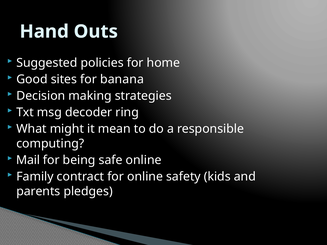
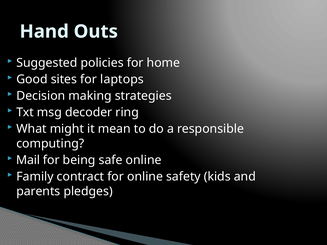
banana: banana -> laptops (122, 79)
